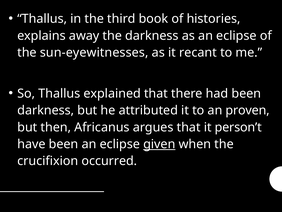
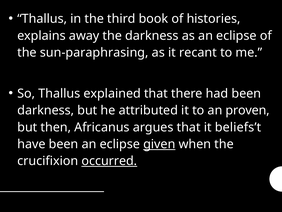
sun-eyewitnesses: sun-eyewitnesses -> sun-paraphrasing (94, 52)
person’t: person’t -> beliefs’t (238, 127)
occurred underline: none -> present (109, 161)
